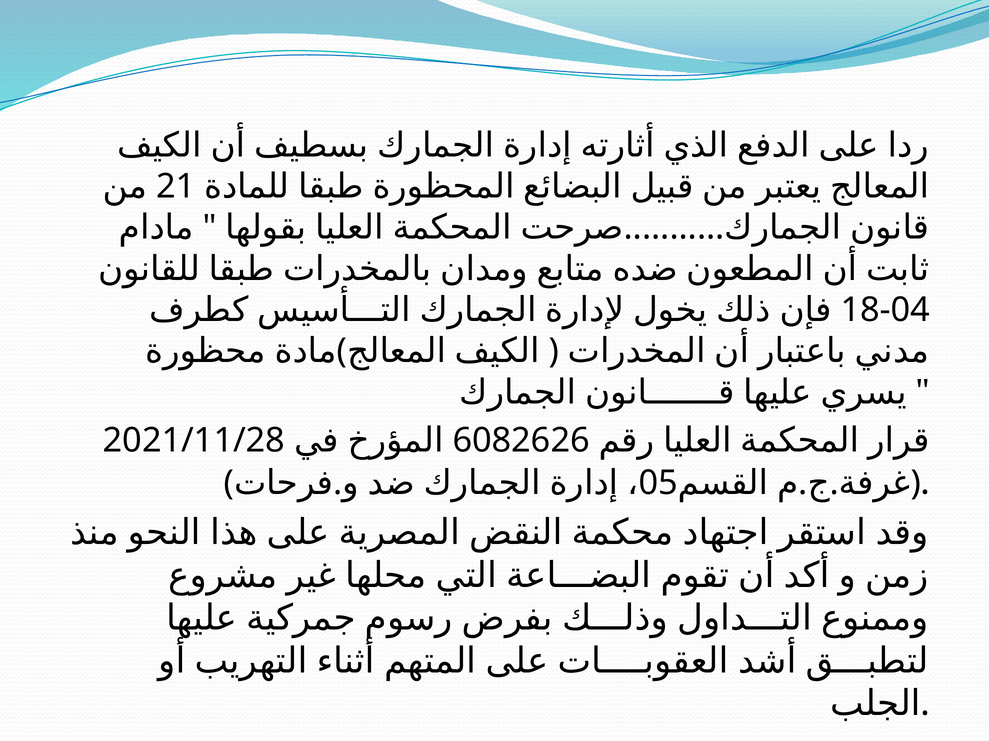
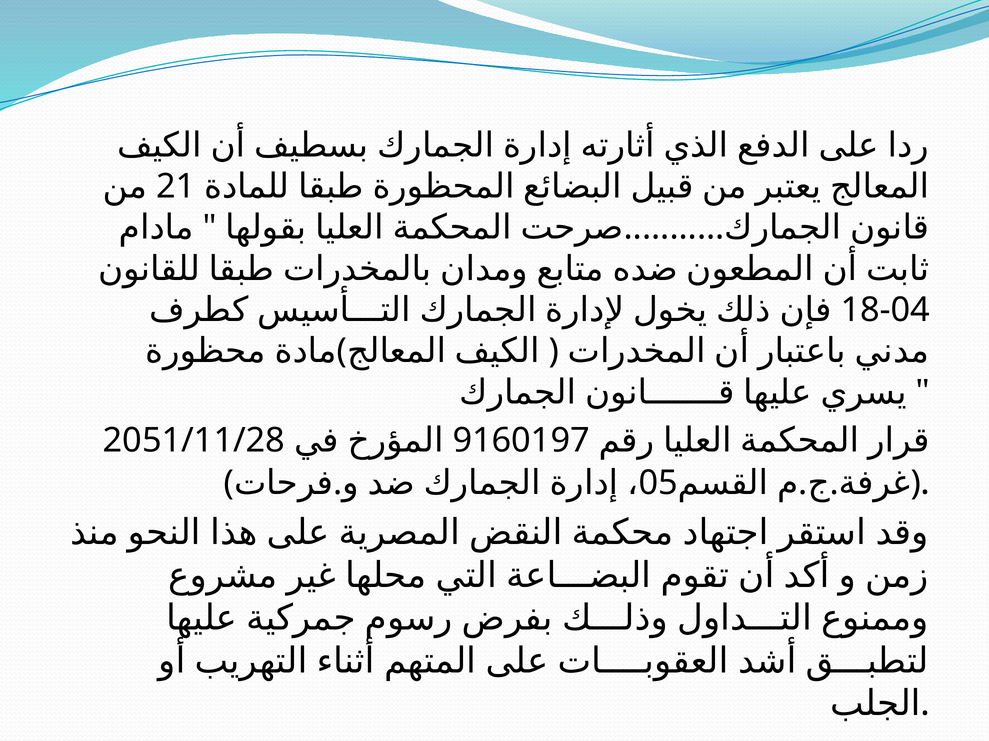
2021/11/28: 2021/11/28 -> 2051/11/28 (194, 441)
6082626: 6082626 -> 9160197 (521, 441)
